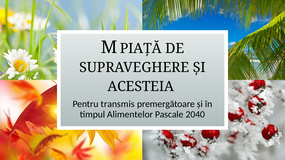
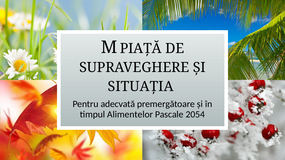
ACESTEIA: ACESTEIA -> SITUAȚIA (141, 87)
transmis: transmis -> adecvată (118, 104)
2040: 2040 -> 2054 (195, 115)
